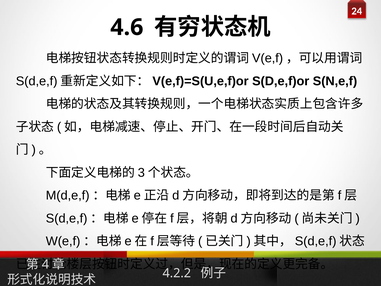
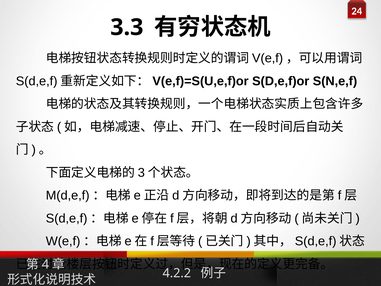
4.6: 4.6 -> 3.3 (127, 27)
